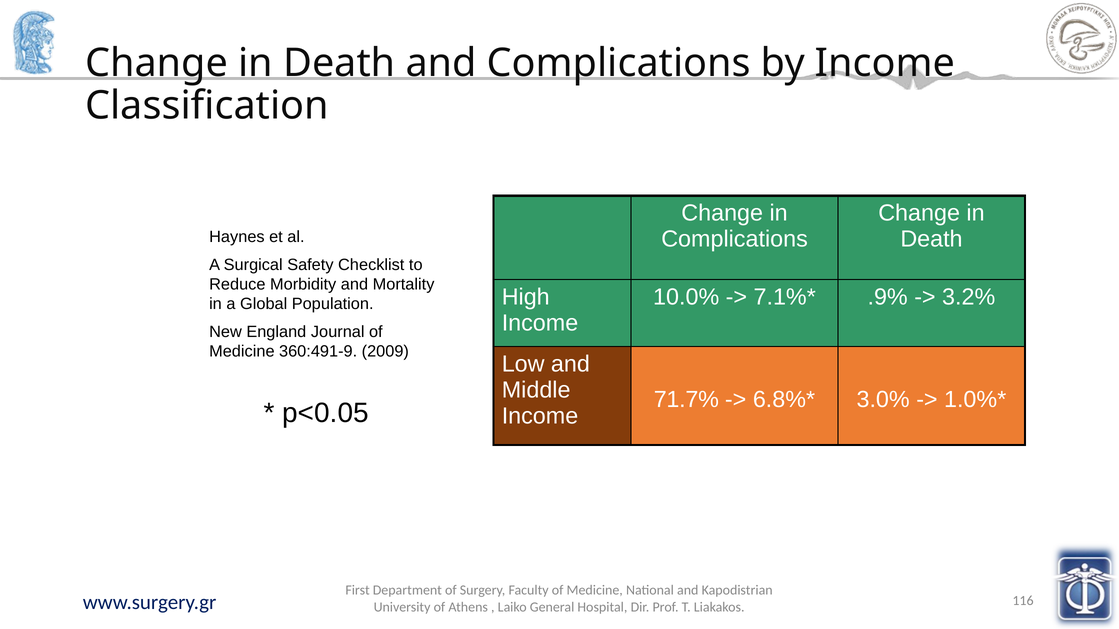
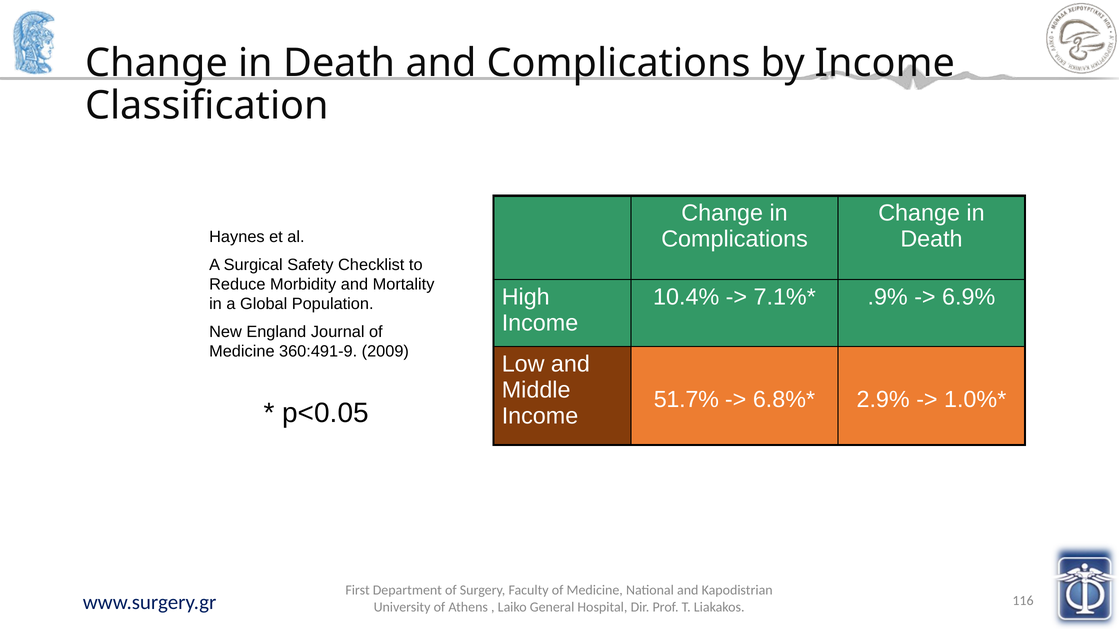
10.0%: 10.0% -> 10.4% (686, 297)
3.2%: 3.2% -> 6.9% (969, 297)
71.7%: 71.7% -> 51.7% (686, 400)
3.0%: 3.0% -> 2.9% (883, 400)
